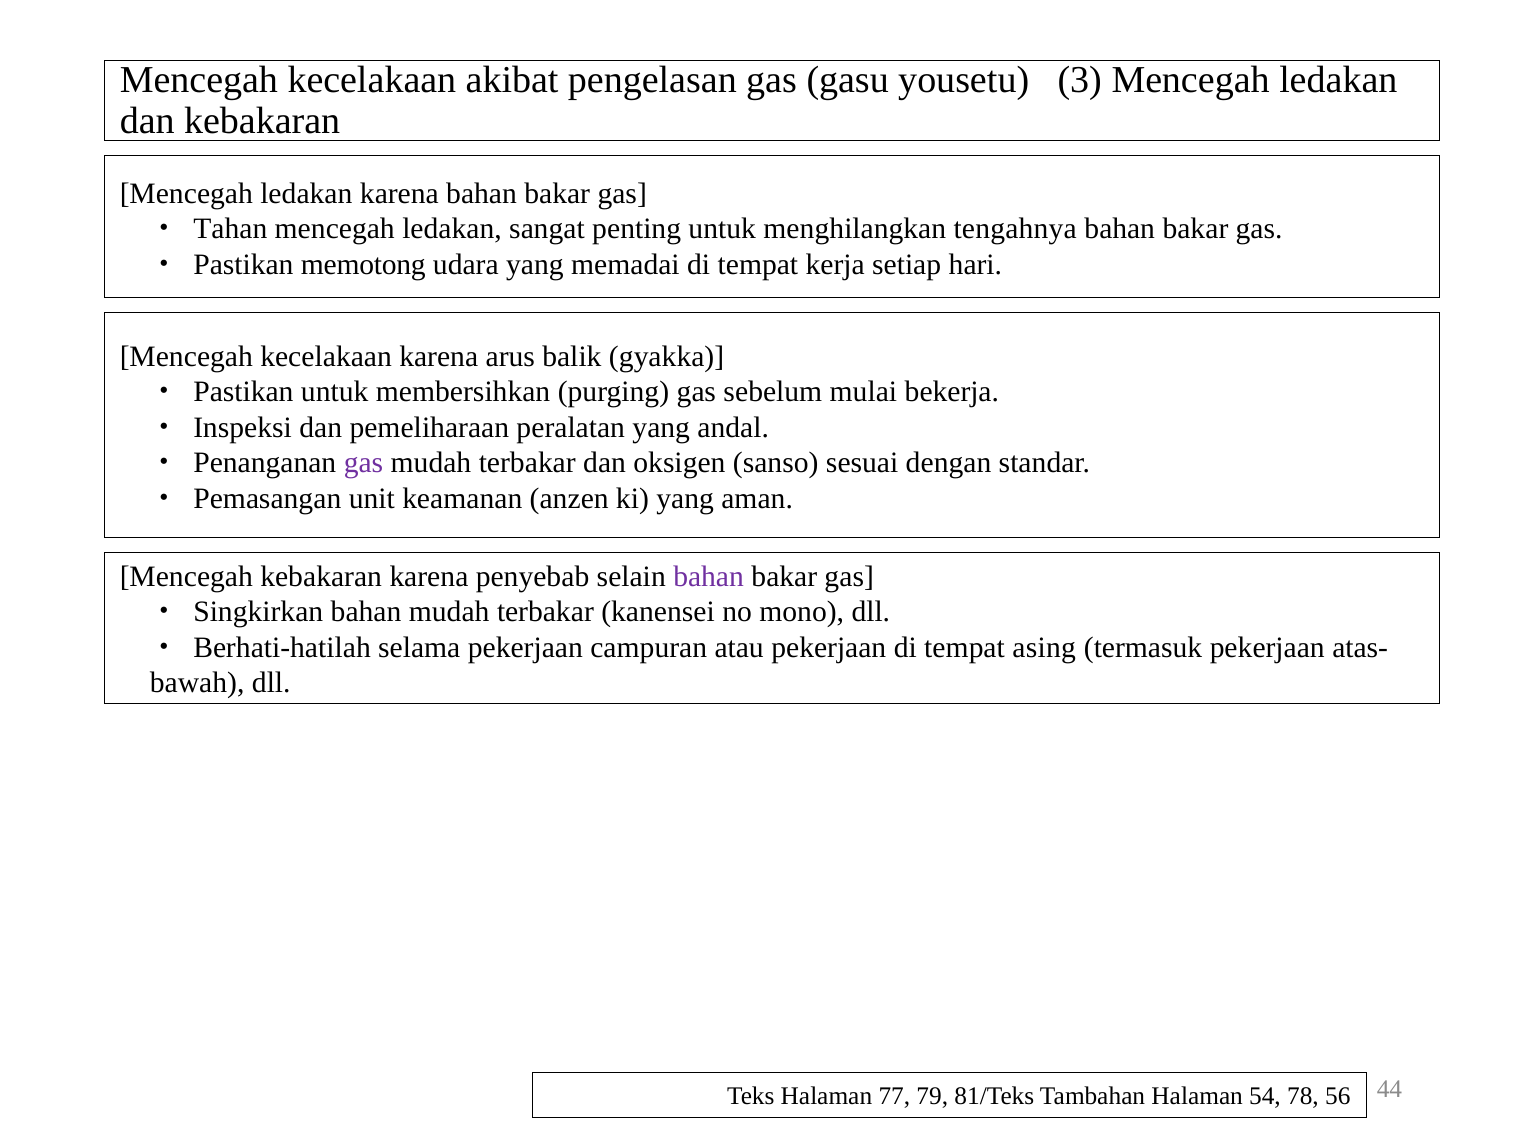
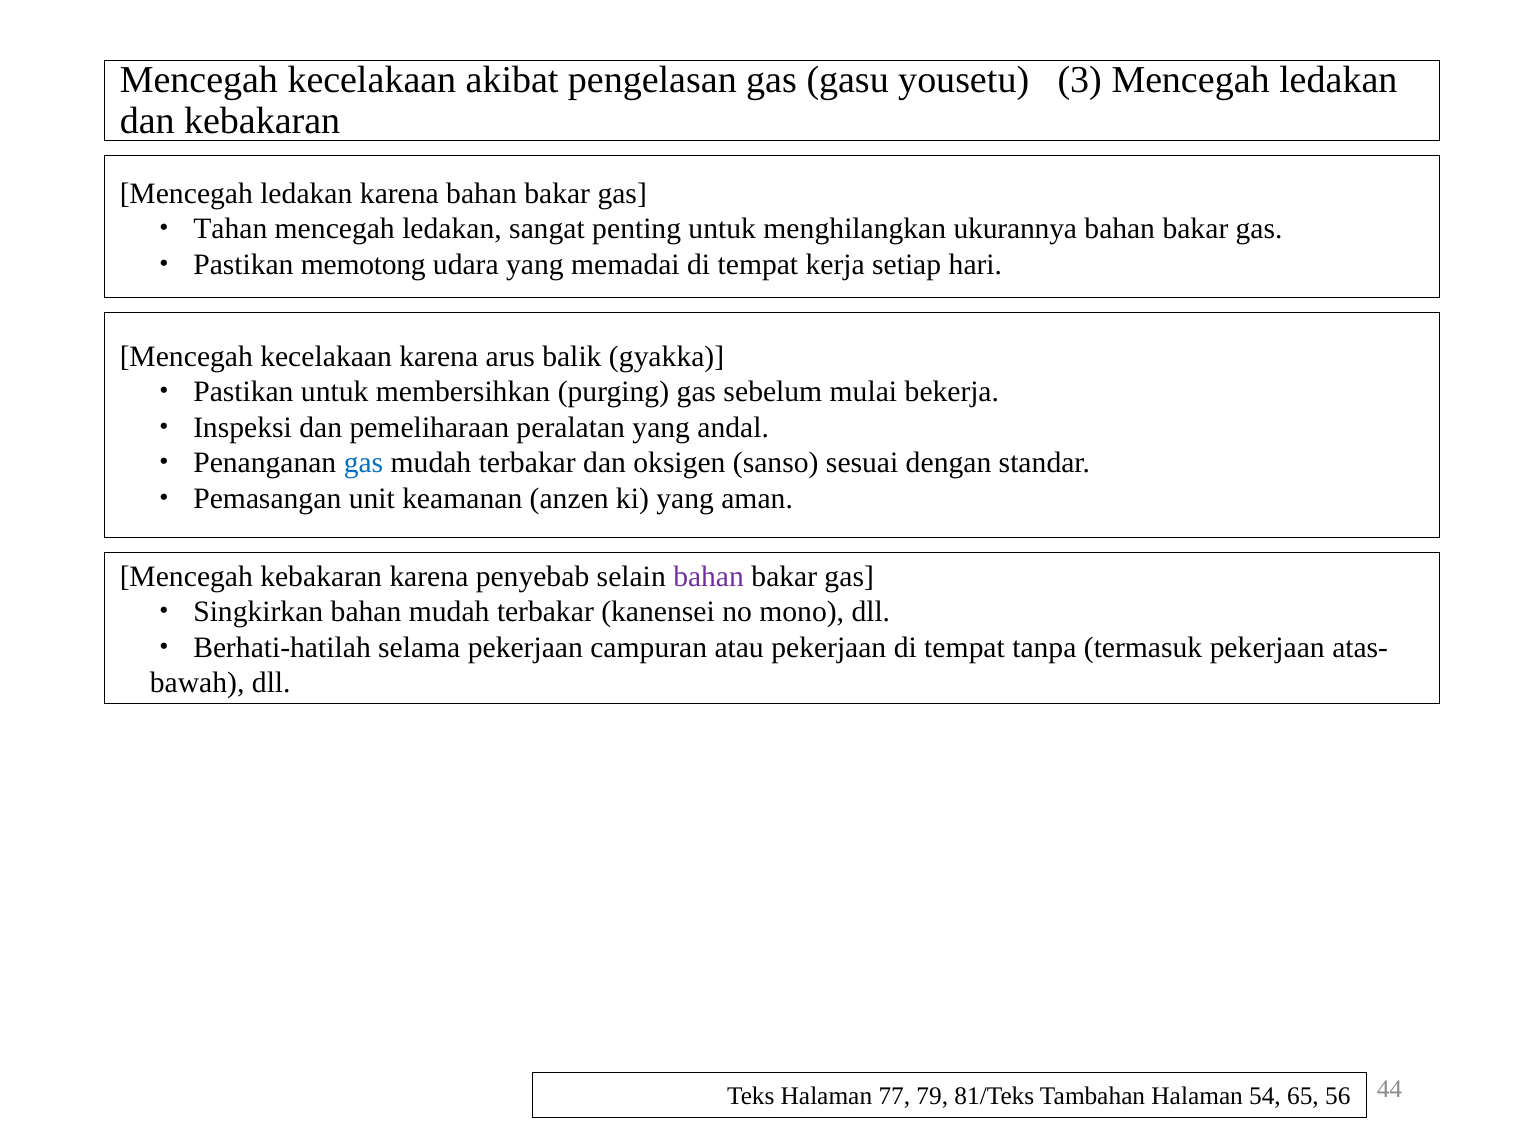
tengahnya: tengahnya -> ukurannya (1015, 229)
gas colour: purple -> blue (363, 463)
asing: asing -> tanpa (1044, 648)
78: 78 -> 65 (1303, 1097)
